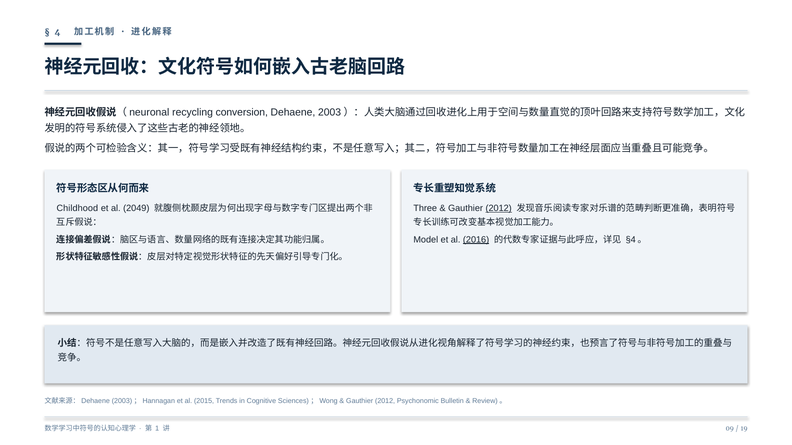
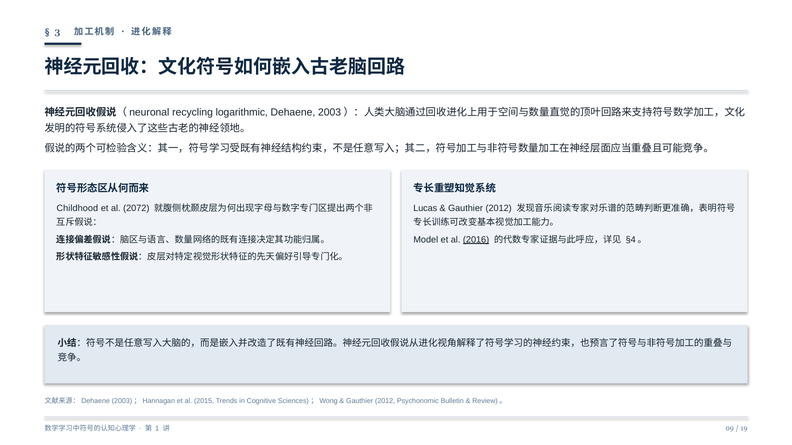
4: 4 -> 3 (57, 32)
conversion: conversion -> logarithmic (242, 113)
2049: 2049 -> 2072 (136, 209)
Three: Three -> Lucas (425, 209)
2012 underline: present -> none (499, 209)
